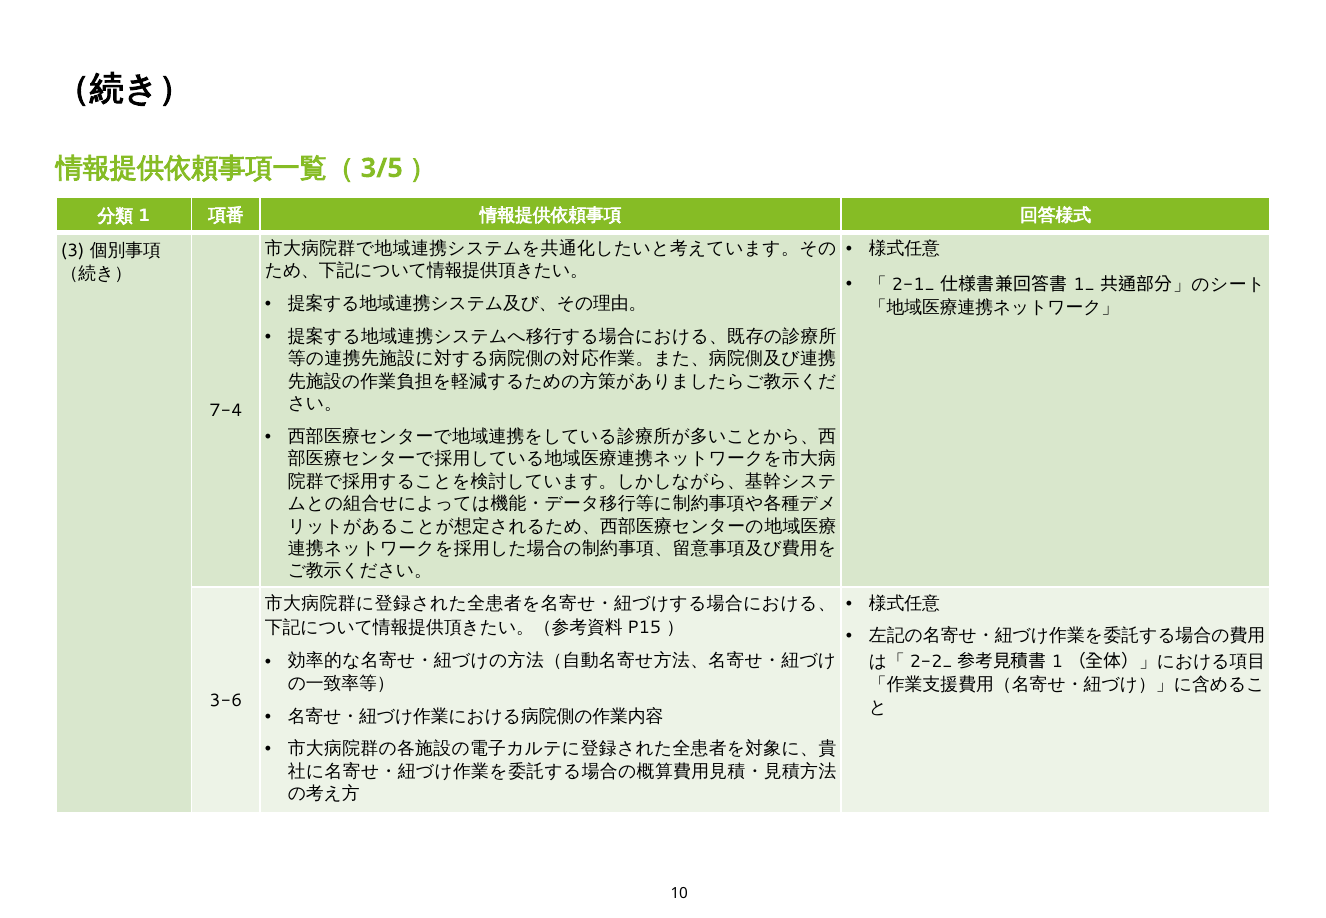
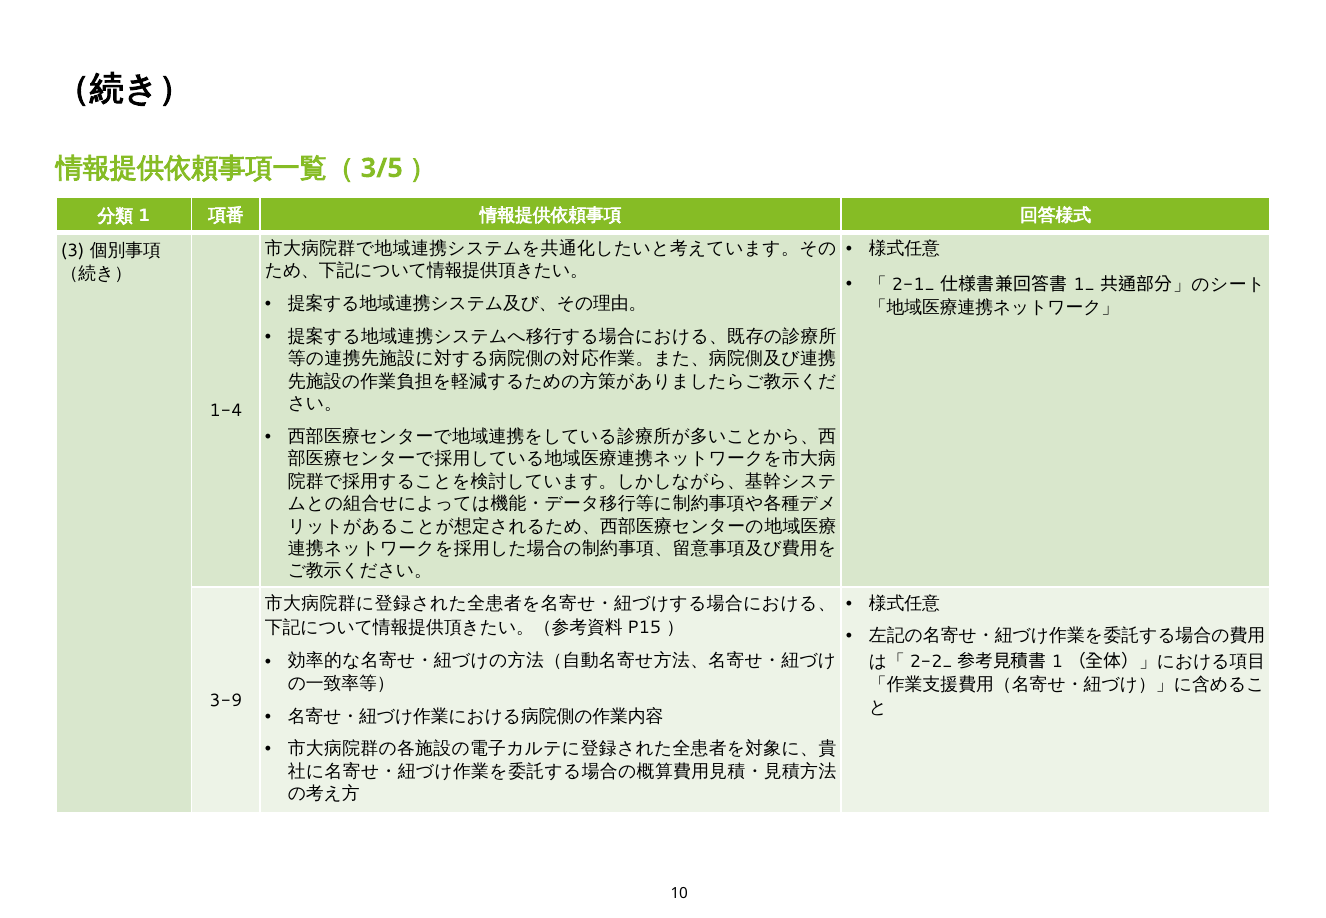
7-4: 7-4 -> 1-4 (226, 411)
3-6: 3-6 -> 3-9 (226, 701)
